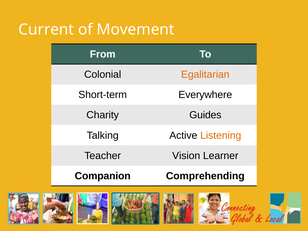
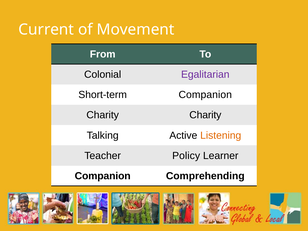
Egalitarian colour: orange -> purple (205, 74)
Short-term Everywhere: Everywhere -> Companion (205, 95)
Charity Guides: Guides -> Charity (205, 115)
Vision: Vision -> Policy (186, 156)
